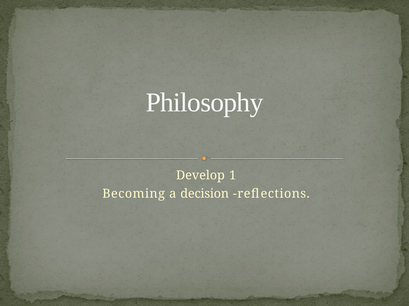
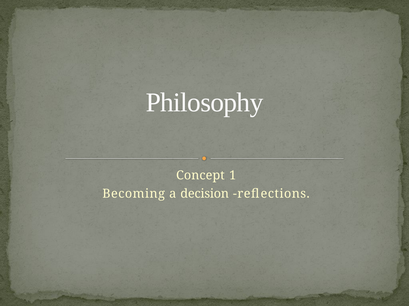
Develop: Develop -> Concept (200, 176)
